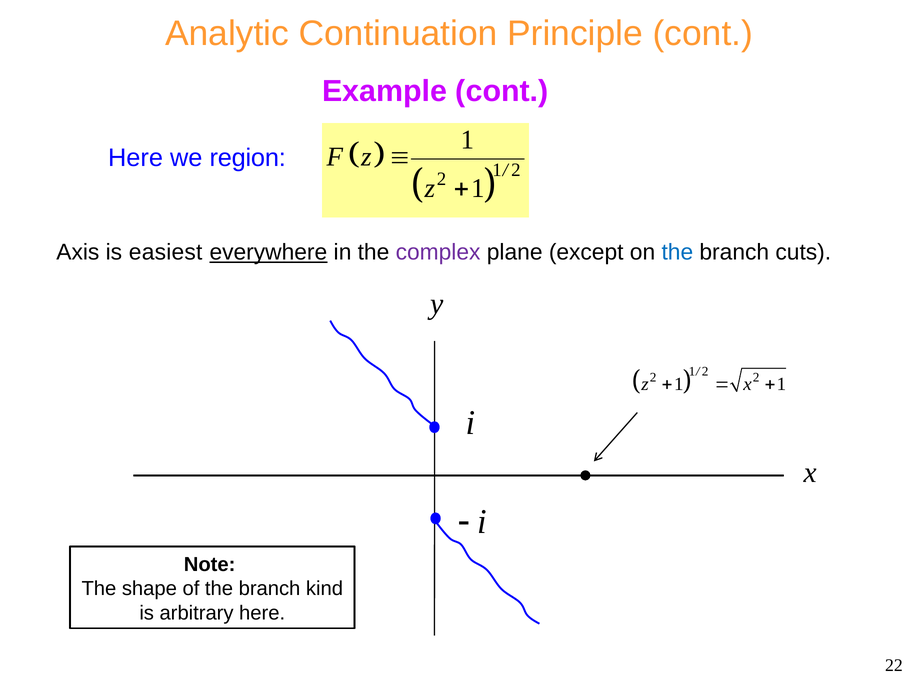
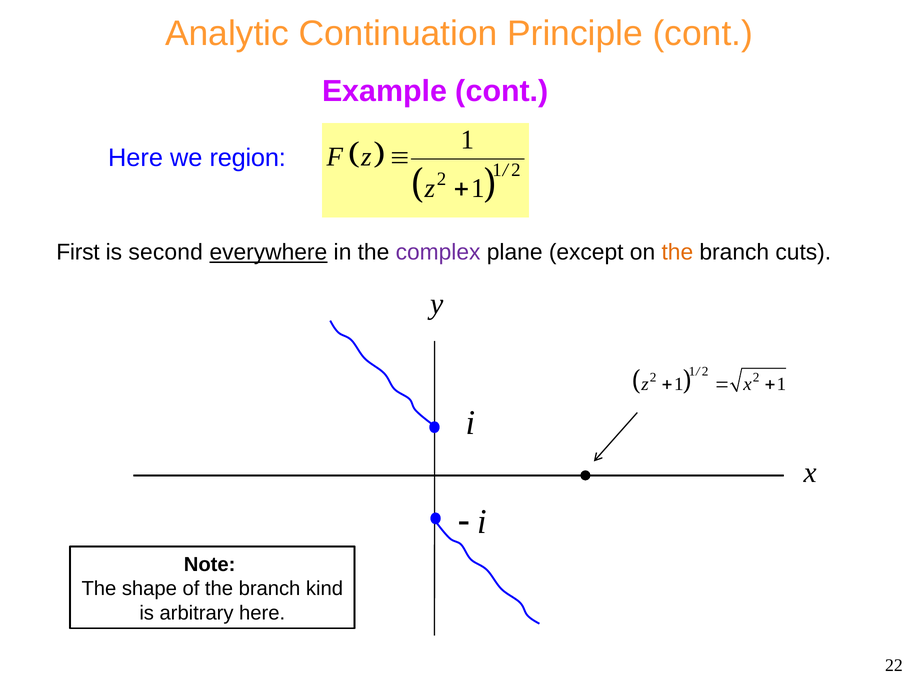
Axis: Axis -> First (78, 252)
easiest: easiest -> second (166, 252)
the colour: blue -> orange (677, 252)
